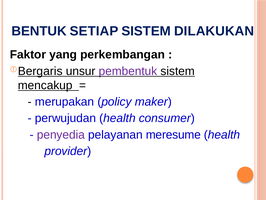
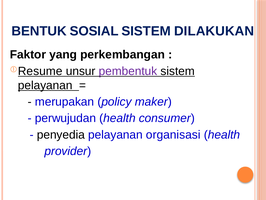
SETIAP: SETIAP -> SOSIAL (94, 31)
Bergaris: Bergaris -> Resume (40, 71)
mencakup: mencakup -> pelayanan (45, 85)
penyedia colour: purple -> black (61, 134)
meresume: meresume -> organisasi (173, 134)
